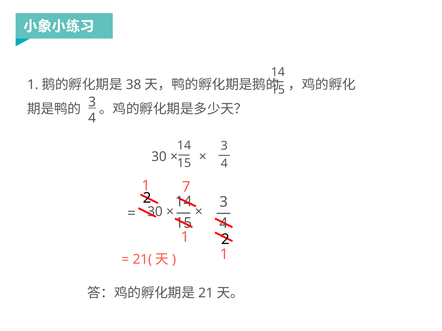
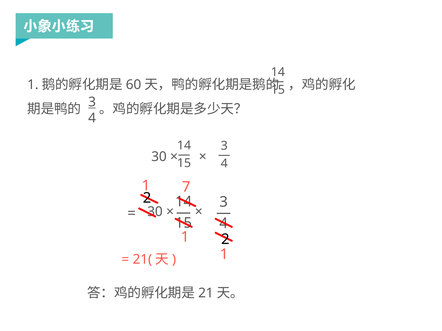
38: 38 -> 60 (134, 85)
